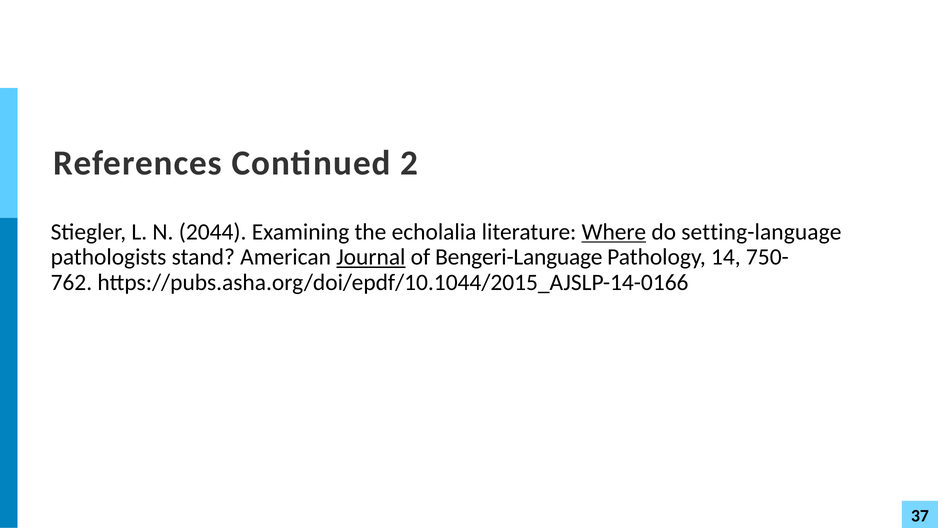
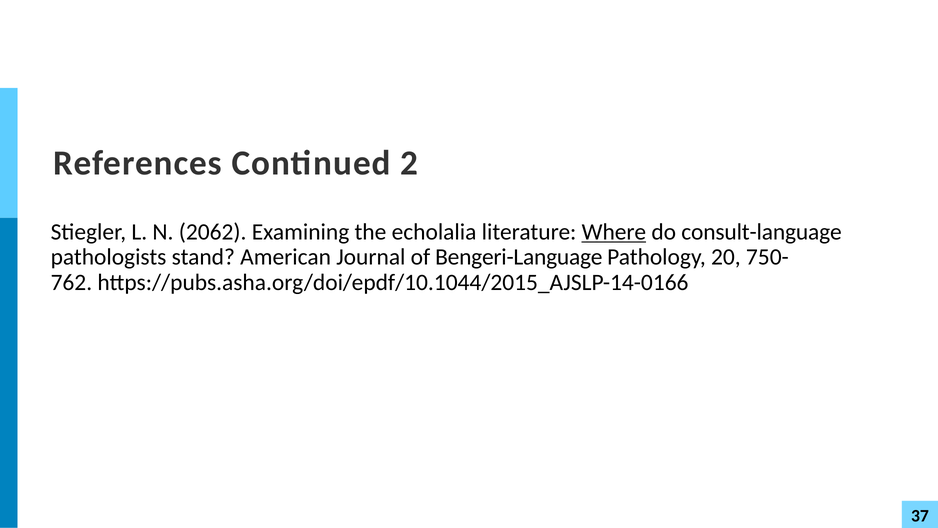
2044: 2044 -> 2062 (213, 232)
setting-language: setting-language -> consult-language (762, 232)
Journal underline: present -> none (371, 257)
14: 14 -> 20 (726, 257)
